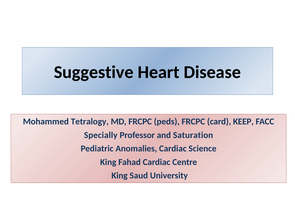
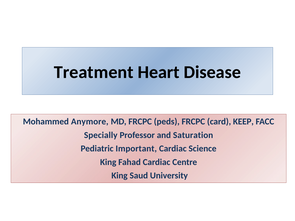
Suggestive: Suggestive -> Treatment (94, 72)
Tetralogy: Tetralogy -> Anymore (90, 122)
Anomalies: Anomalies -> Important (136, 149)
